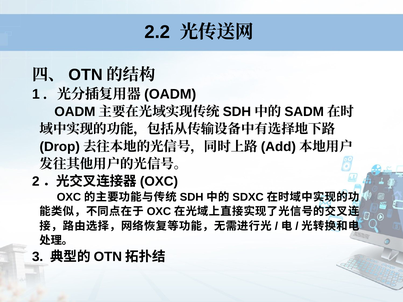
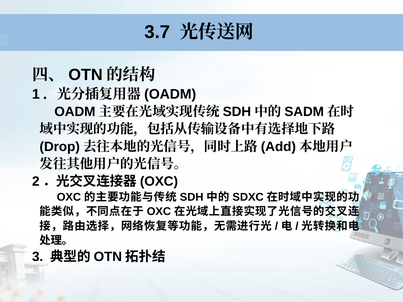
2.2: 2.2 -> 3.7 (157, 32)
